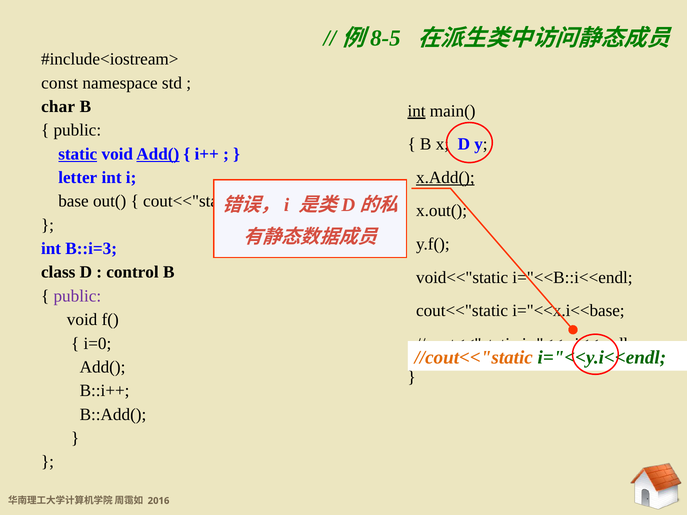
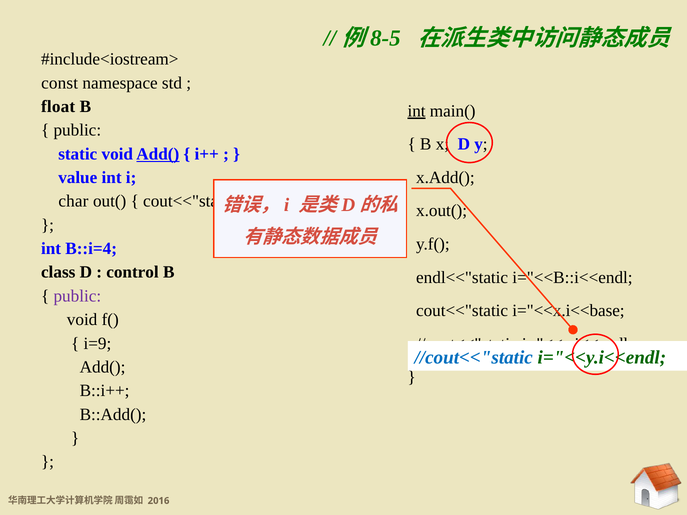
char: char -> float (58, 107)
static underline: present -> none (78, 154)
x.Add( underline: present -> none (445, 178)
letter: letter -> value (78, 178)
base: base -> char (73, 201)
B::i=3: B::i=3 -> B::i=4 (91, 249)
void<<"static: void<<"static -> endl<<"static (462, 278)
i=0: i=0 -> i=9 (97, 344)
//cout<<"static colour: orange -> blue (474, 357)
